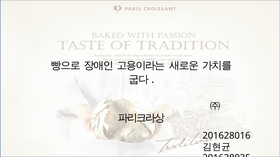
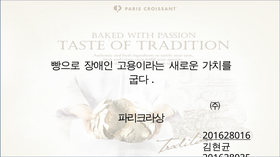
201628016 underline: none -> present (226, 136)
